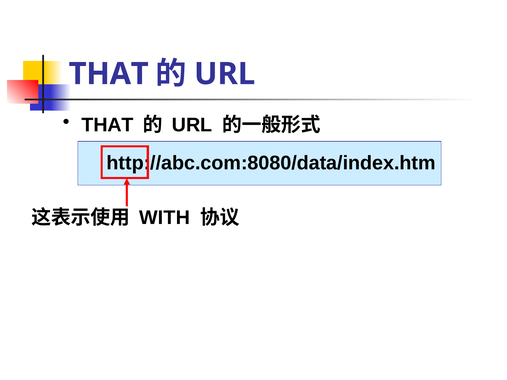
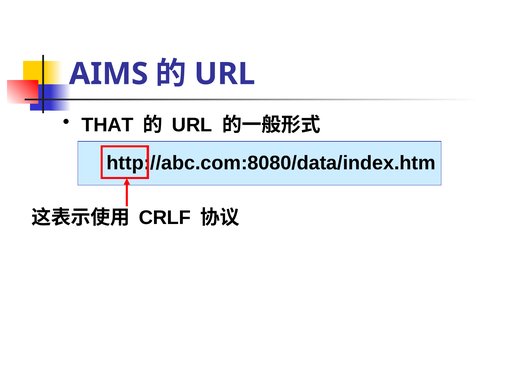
THAT: THAT -> AIMS (109, 74)
WITH: WITH -> CRLF (165, 218)
